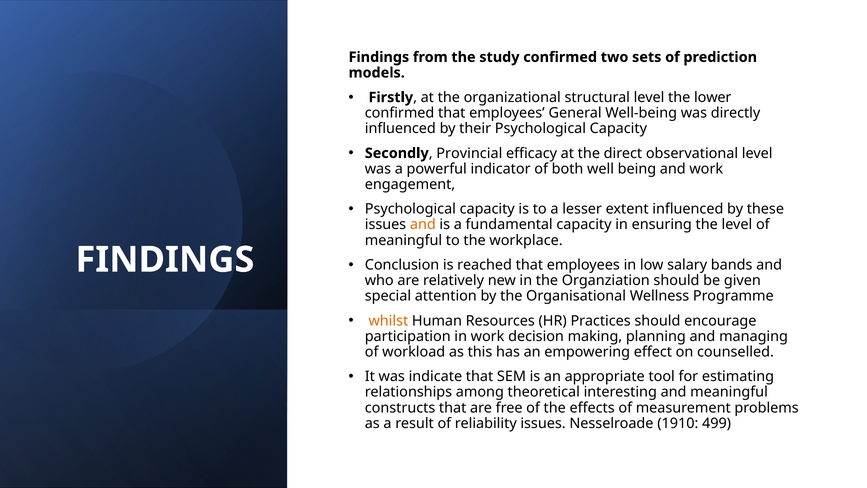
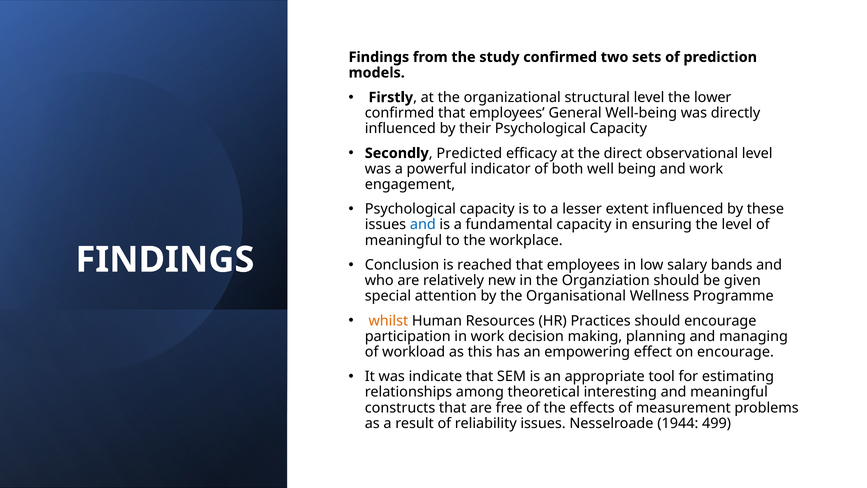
Provincial: Provincial -> Predicted (469, 153)
and colour: orange -> blue (423, 225)
on counselled: counselled -> encourage (735, 352)
1910: 1910 -> 1944 (678, 423)
